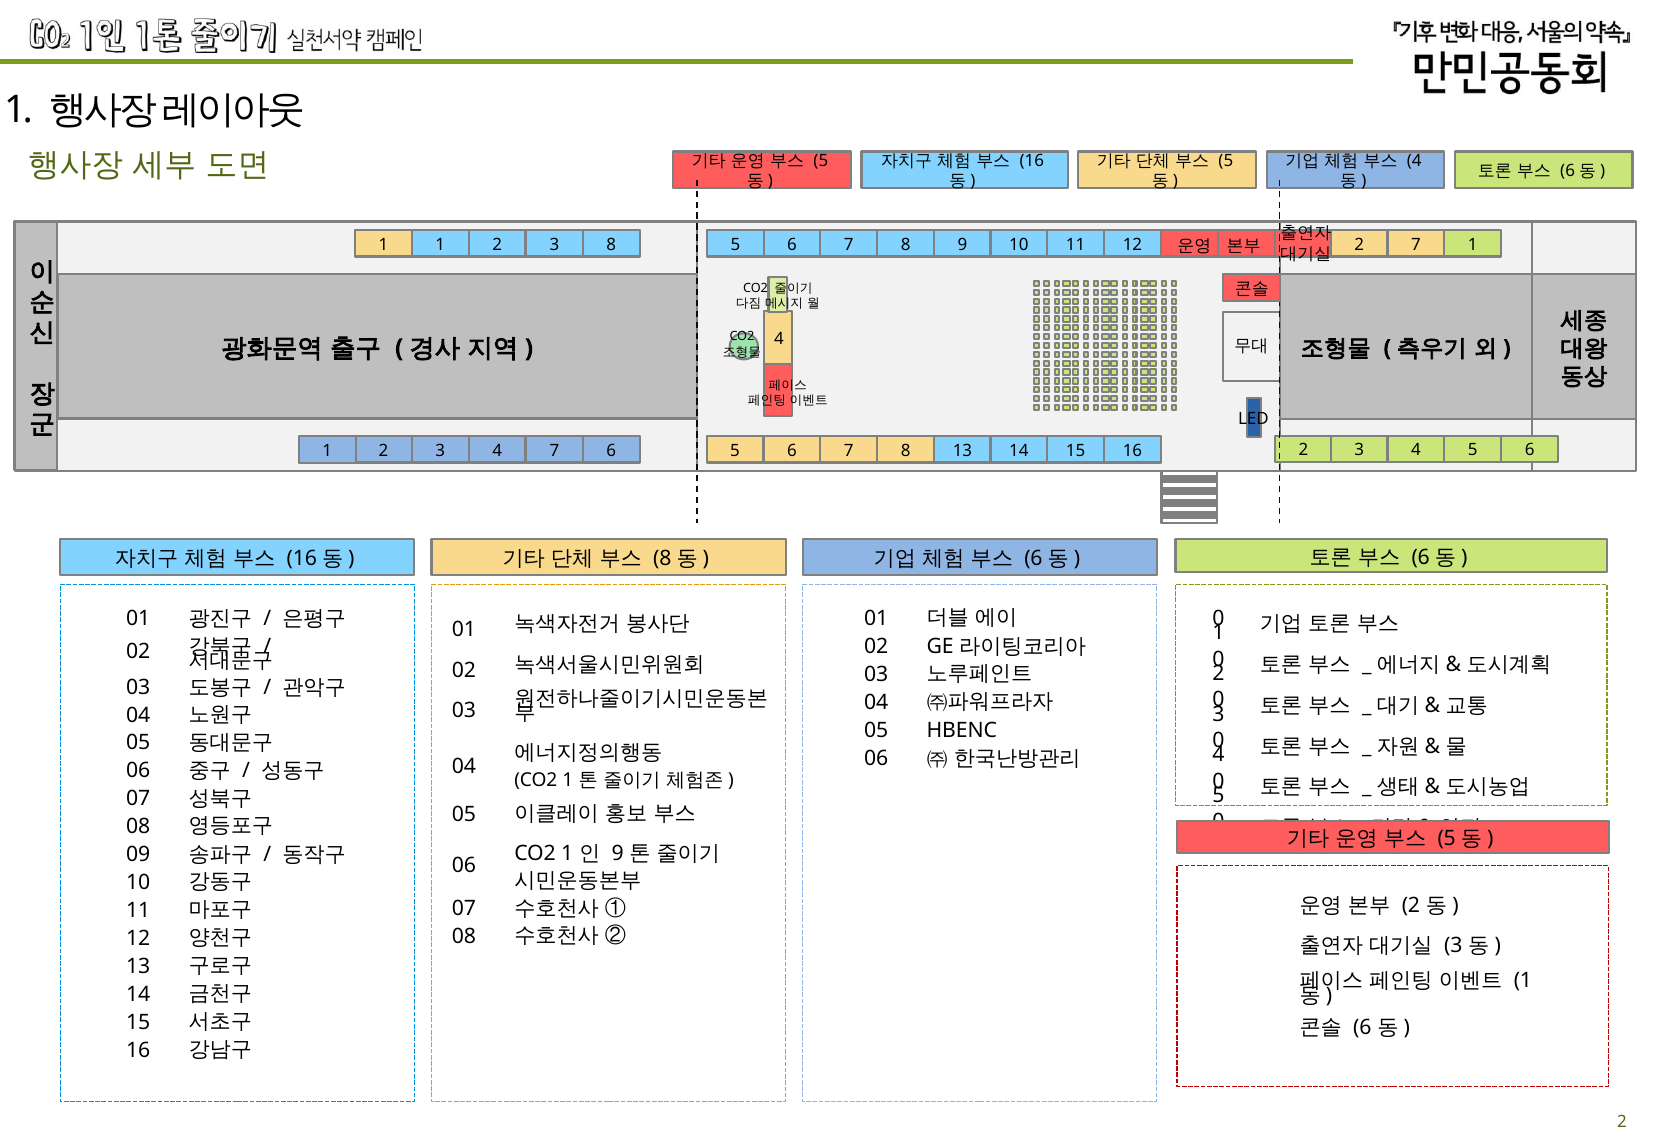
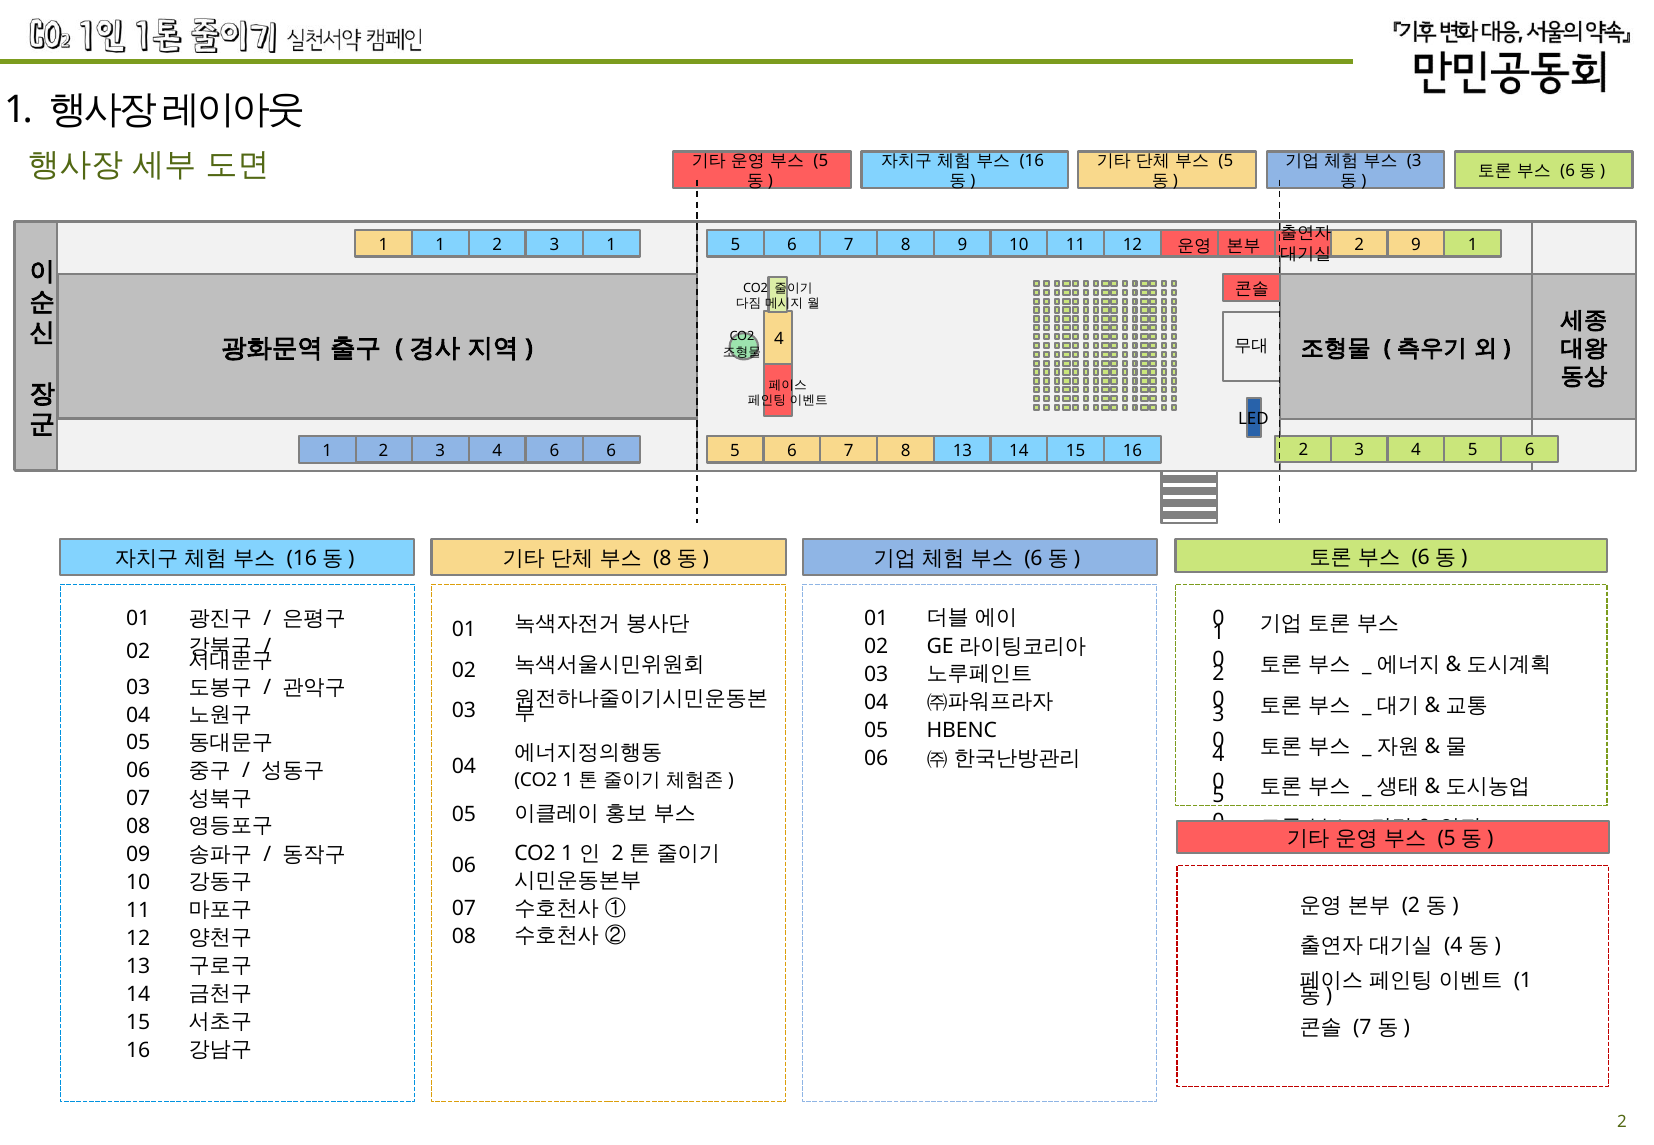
4: 4 -> 3 (1414, 161)
3 8: 8 -> 1 (611, 245)
2 7: 7 -> 9 (1416, 245)
4 7: 7 -> 6 (554, 451)
9: 9 -> 2 (618, 854)
3: 3 -> 4 (1453, 946)
6: 6 -> 7 (1362, 1027)
